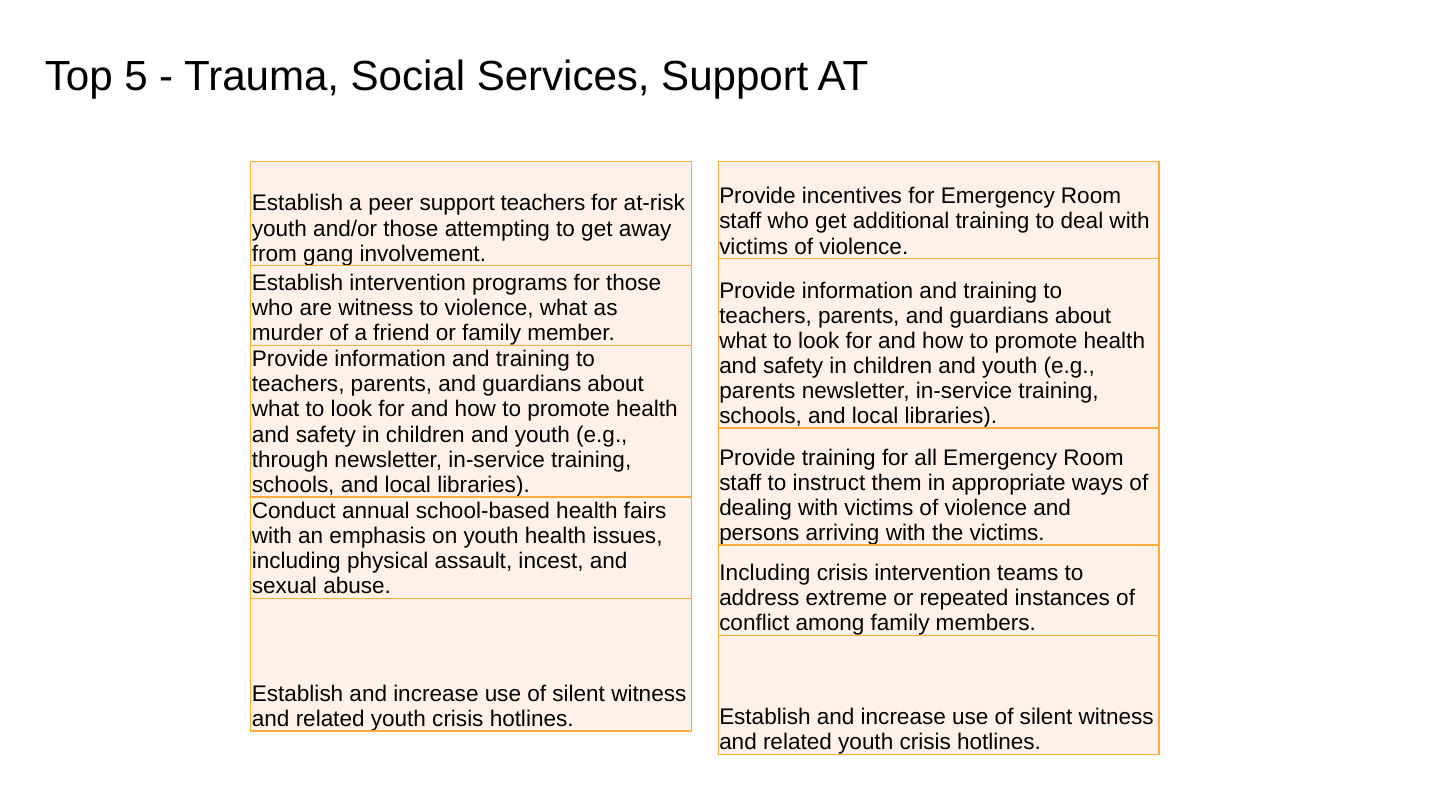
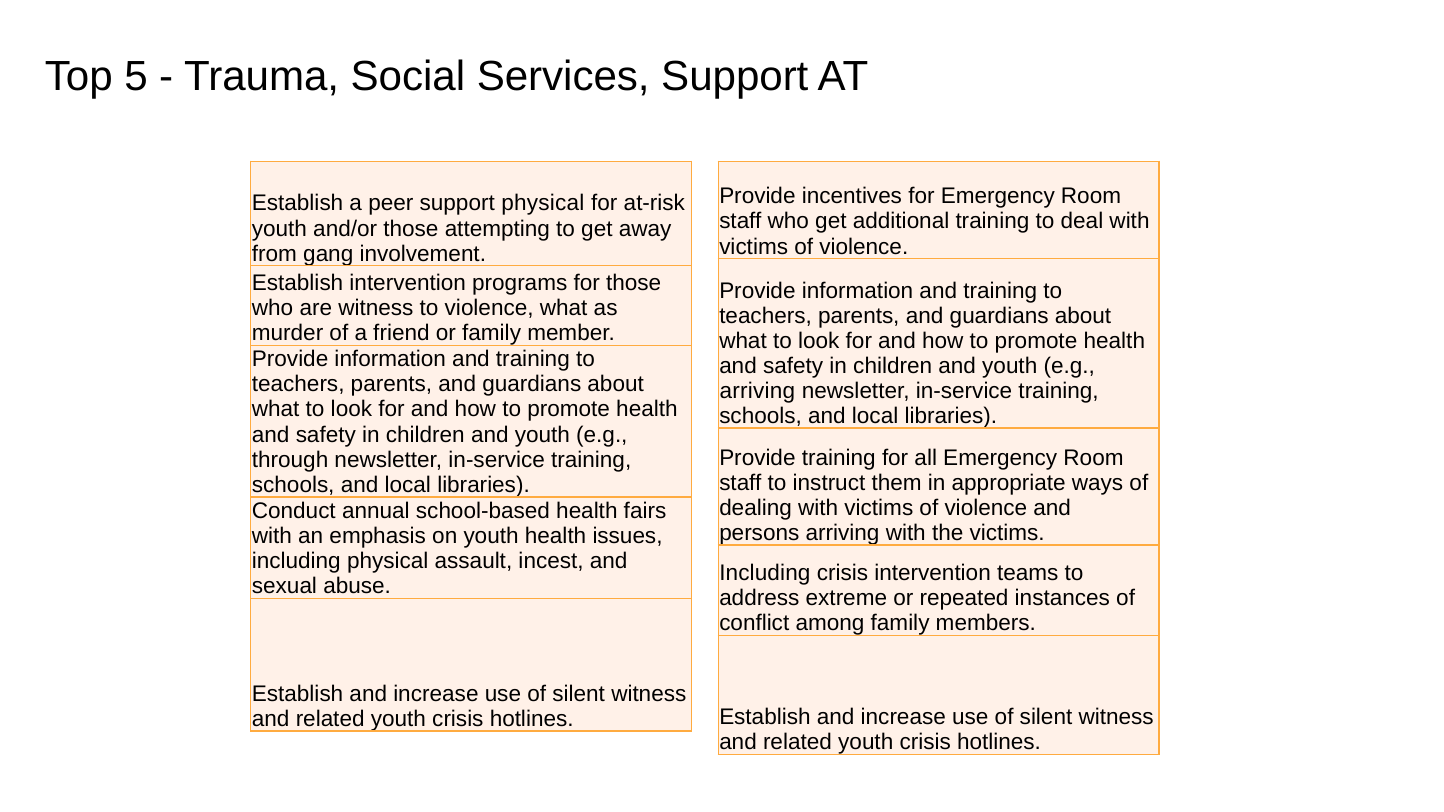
support teachers: teachers -> physical (543, 204)
parents: parents -> arriving (757, 391)
